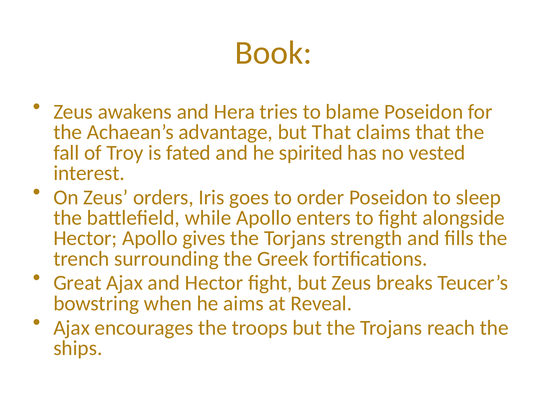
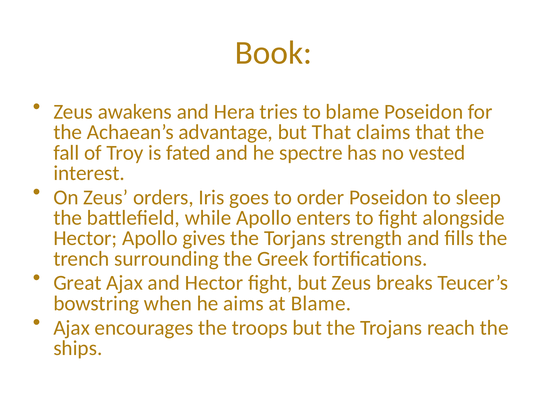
spirited: spirited -> spectre (311, 153)
at Reveal: Reveal -> Blame (321, 304)
